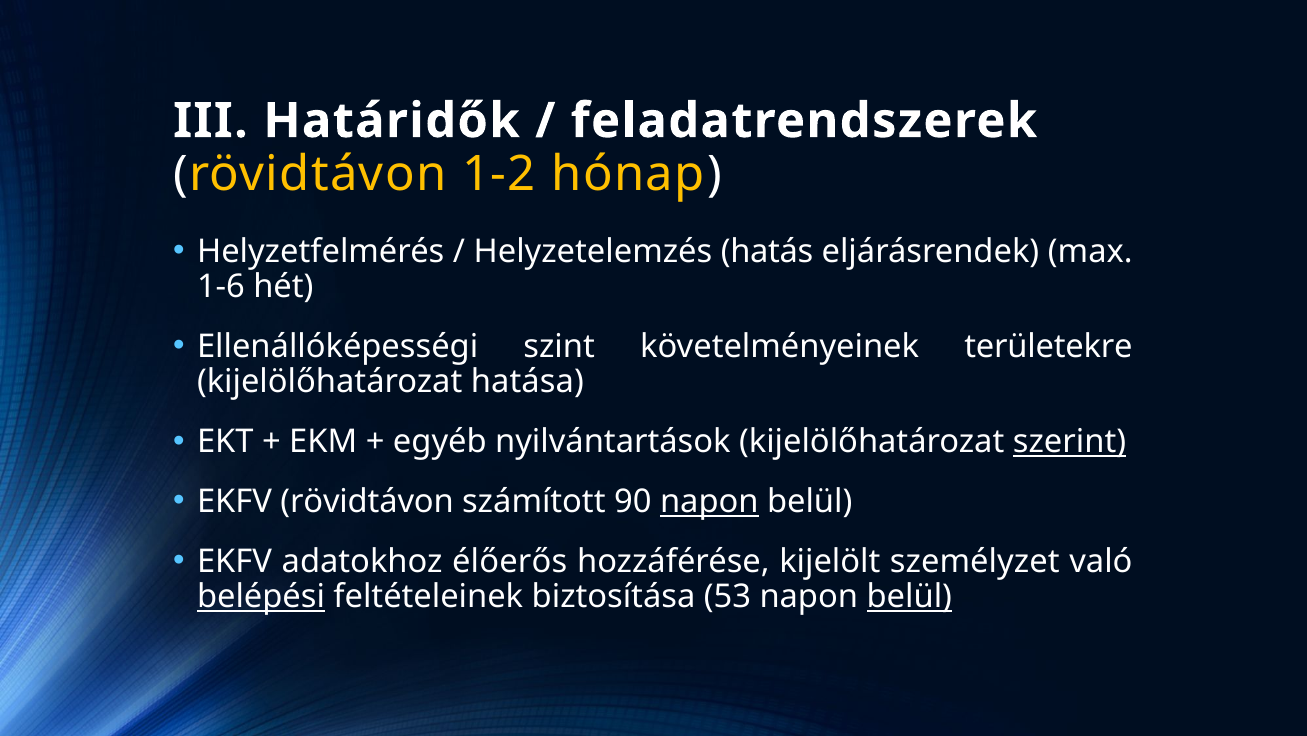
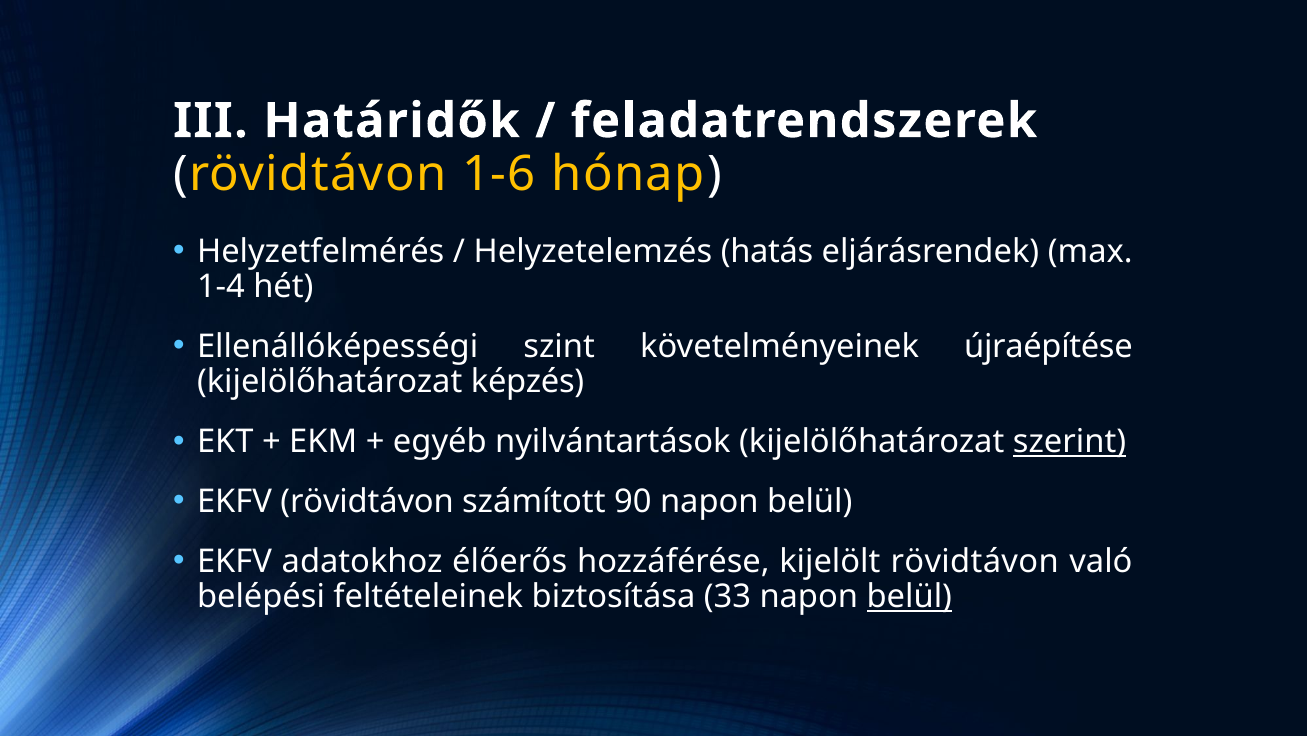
1-2: 1-2 -> 1-6 (499, 174)
1-6: 1-6 -> 1-4 (221, 286)
területekre: területekre -> újraépítése (1048, 346)
hatása: hatása -> képzés (528, 381)
napon underline: present -> none (709, 501)
kijelölt személyzet: személyzet -> rövidtávon (975, 561)
belépési underline: present -> none (261, 596)
53: 53 -> 33 (727, 596)
